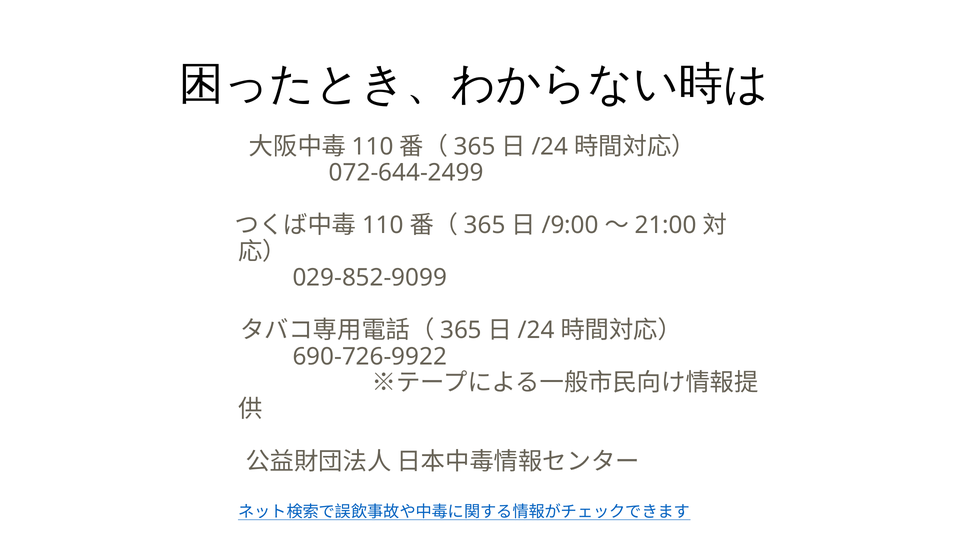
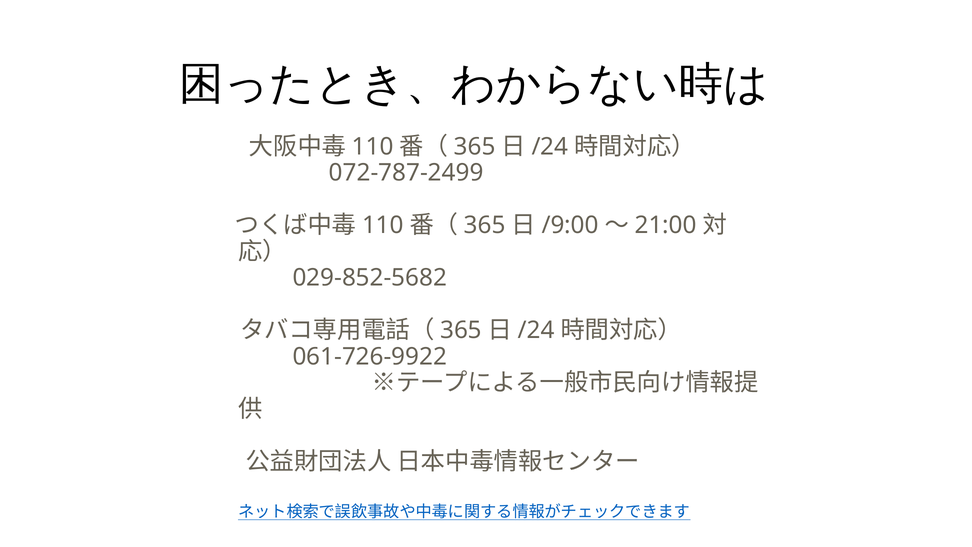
072-644-2499: 072-644-2499 -> 072-787-2499 (406, 173)
029-852-9099: 029-852-9099 -> 029-852-5682 (370, 278)
690-726-9922: 690-726-9922 -> 061-726-9922 (370, 356)
